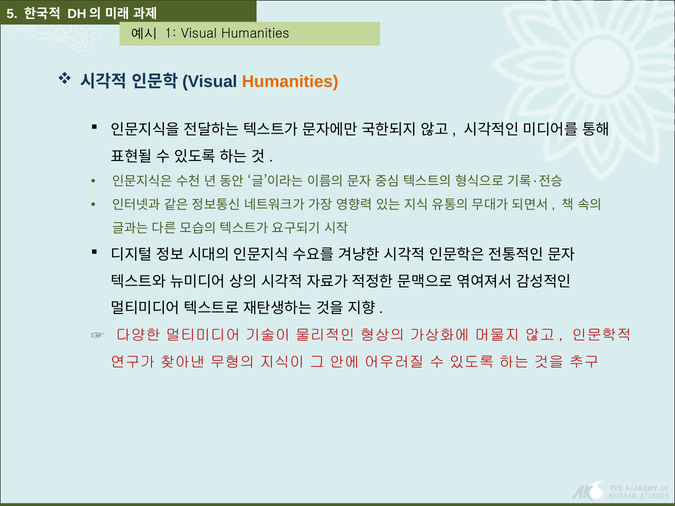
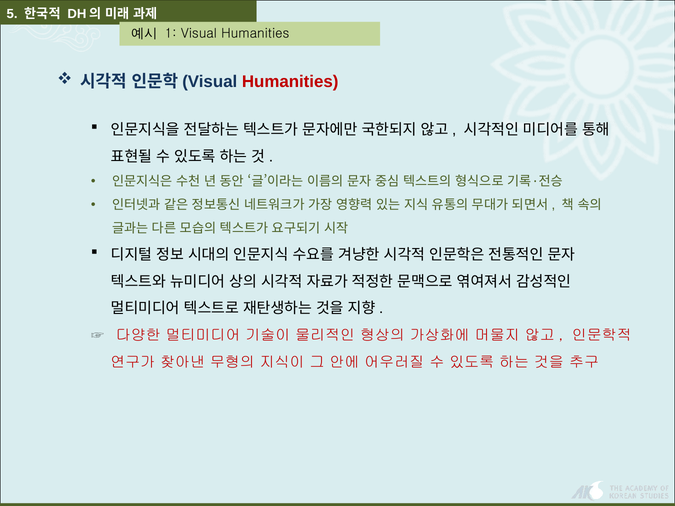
Humanities colour: orange -> red (290, 82)
